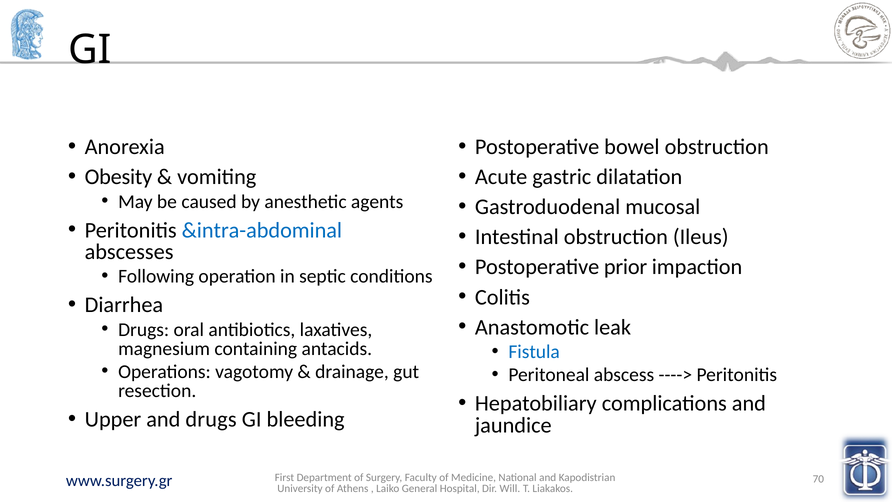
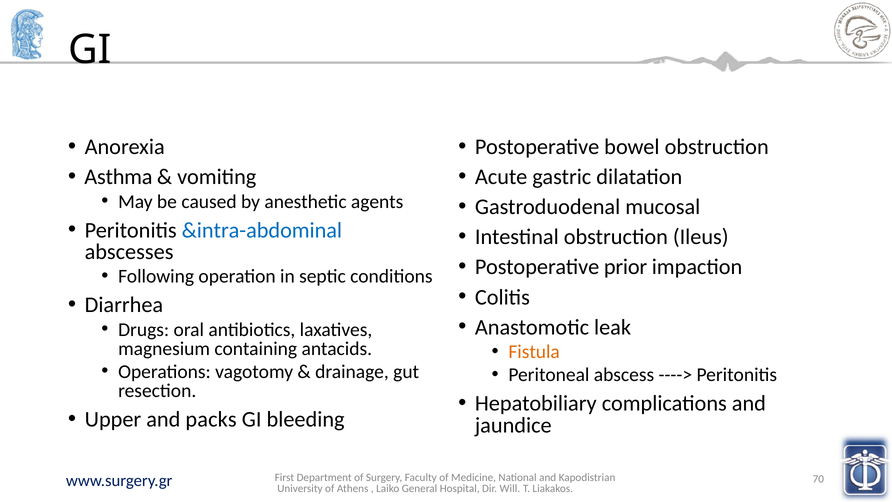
Obesity: Obesity -> Asthma (118, 177)
Fistula colour: blue -> orange (534, 352)
and drugs: drugs -> packs (211, 419)
